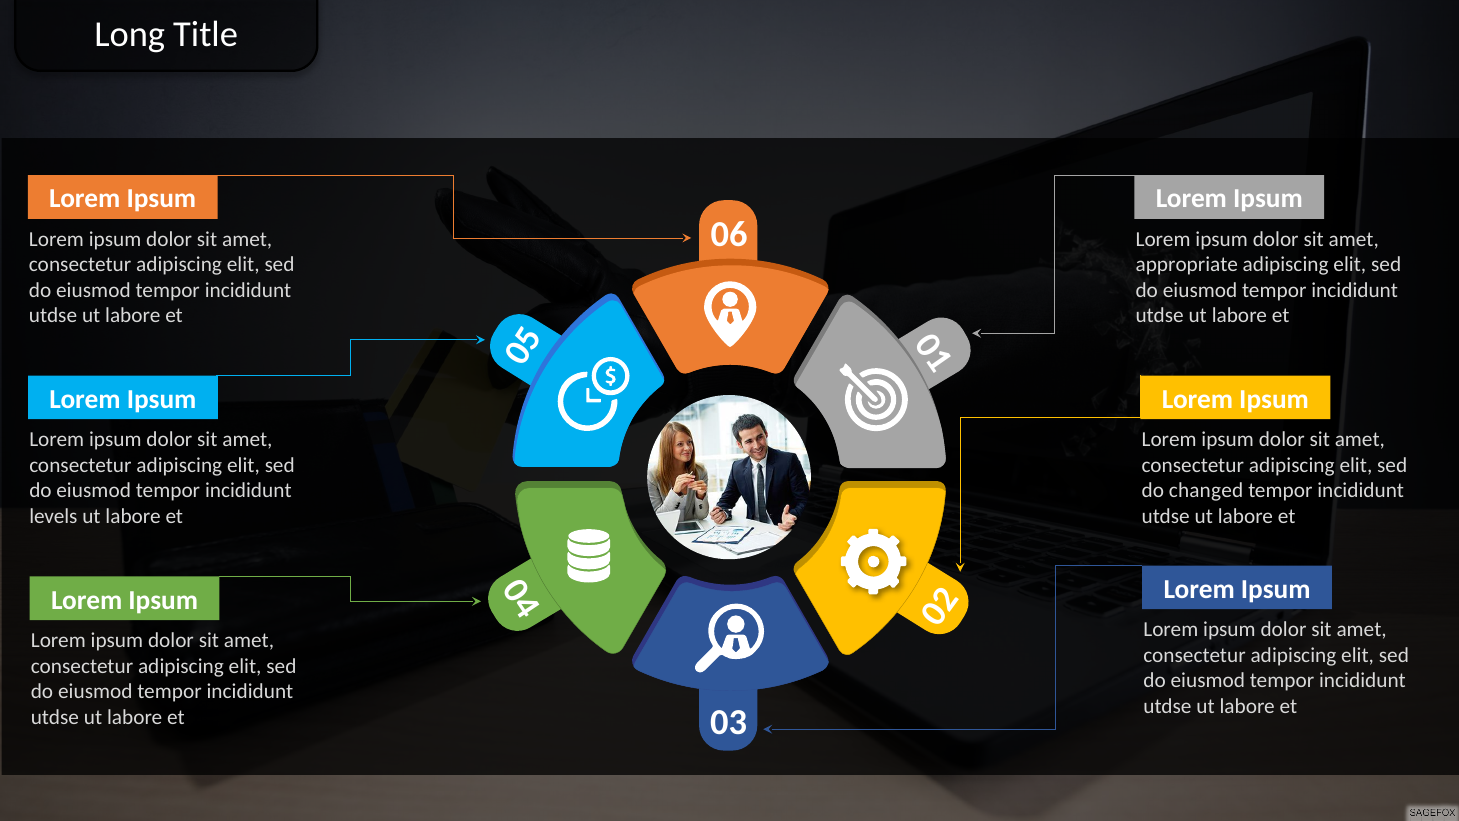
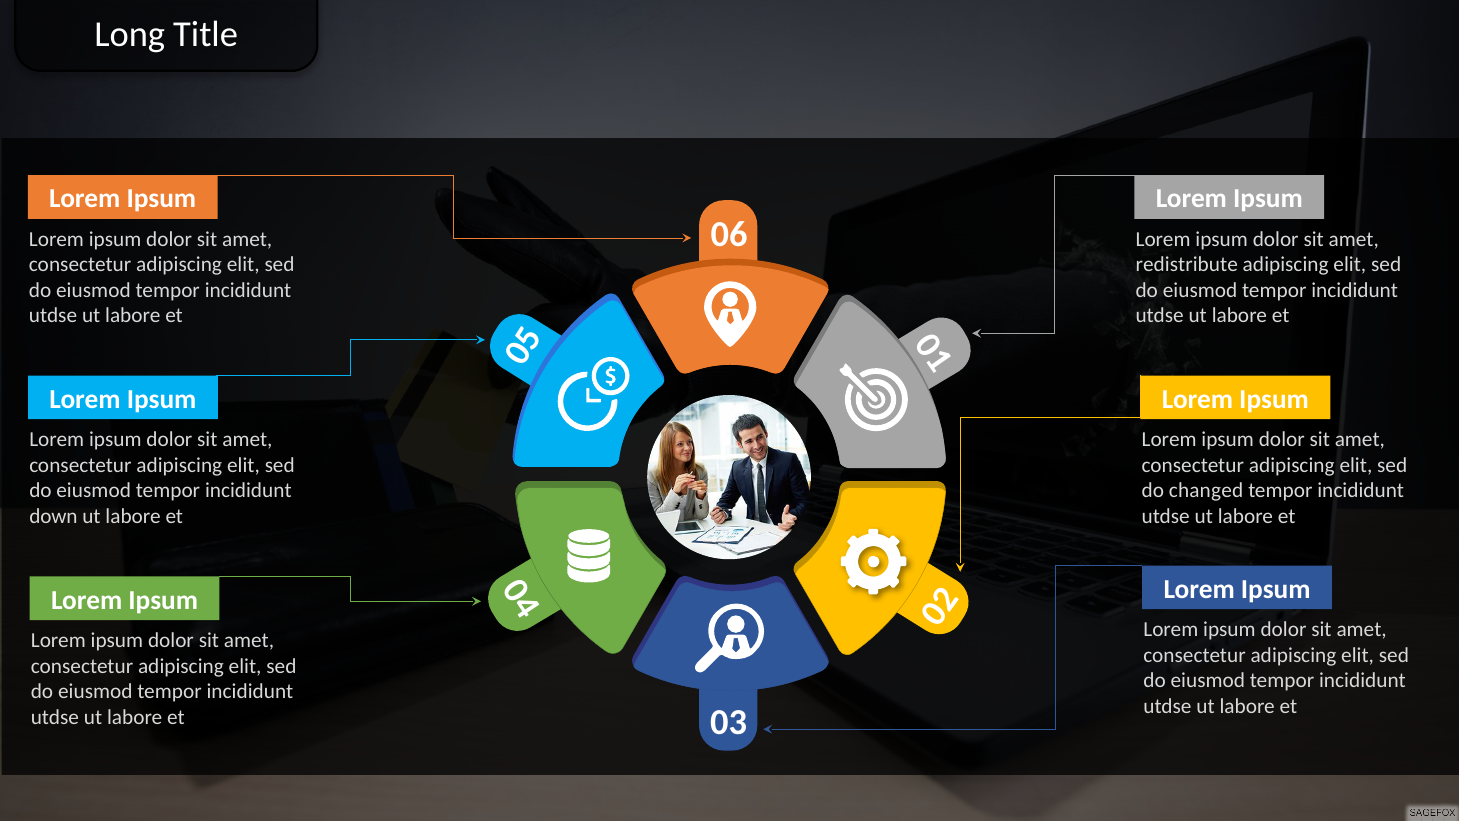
appropriate: appropriate -> redistribute (1187, 265)
levels: levels -> down (53, 516)
